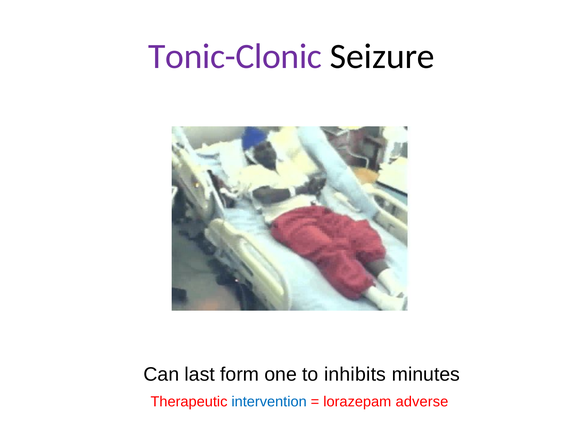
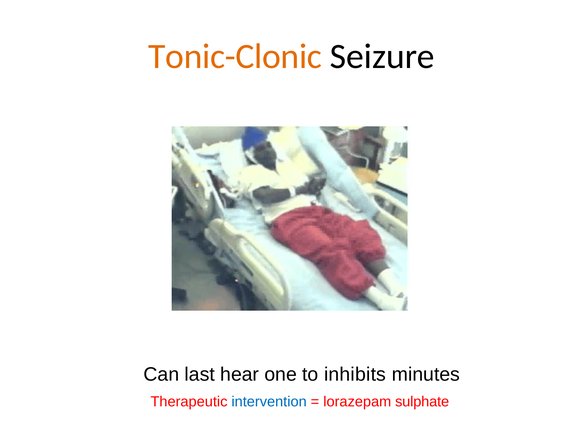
Tonic-Clonic colour: purple -> orange (235, 56)
form: form -> hear (240, 374)
adverse: adverse -> sulphate (422, 402)
